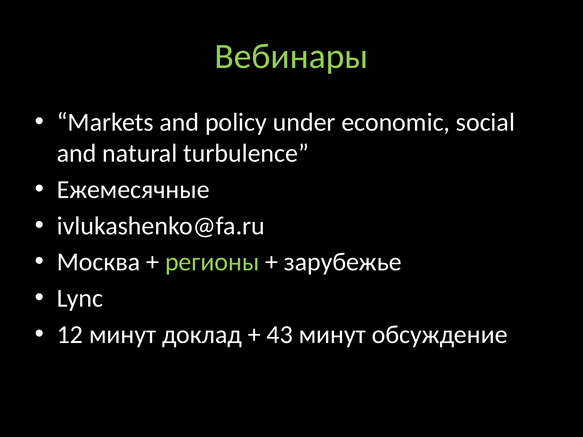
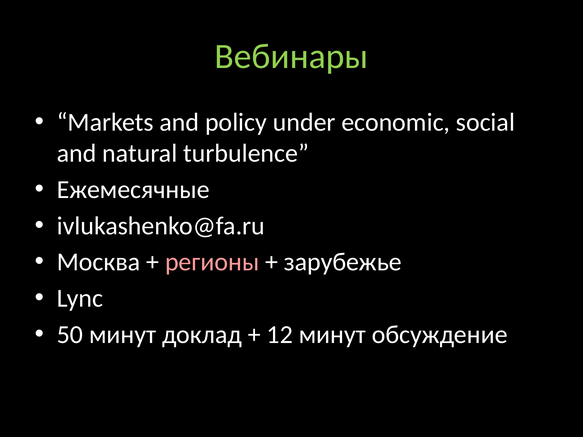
регионы colour: light green -> pink (212, 262)
12: 12 -> 50 (70, 335)
43: 43 -> 12 (280, 335)
